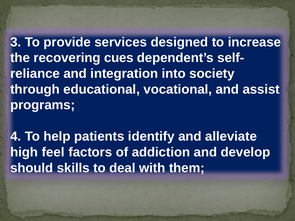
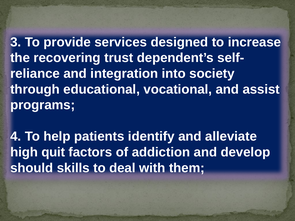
cues: cues -> trust (119, 58)
feel: feel -> quit (53, 152)
